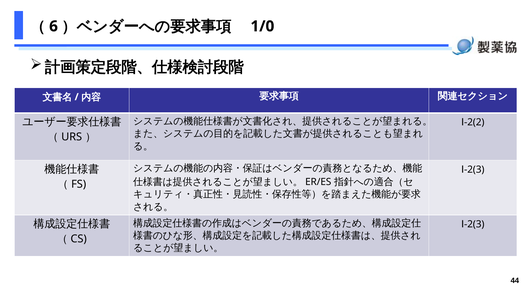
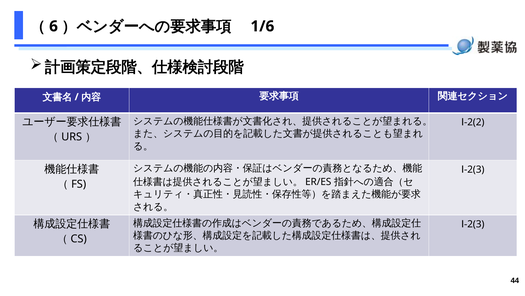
1/0: 1/0 -> 1/6 (262, 26)
